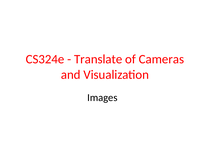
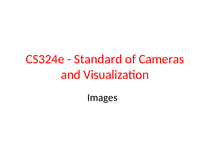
Translate: Translate -> Standard (98, 59)
